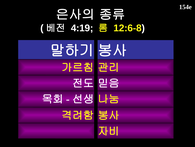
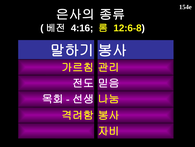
4:19: 4:19 -> 4:16 (82, 28)
